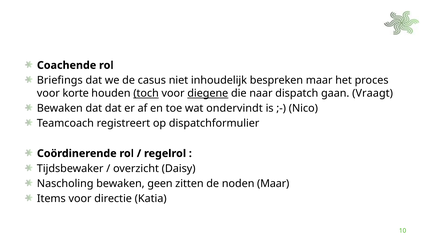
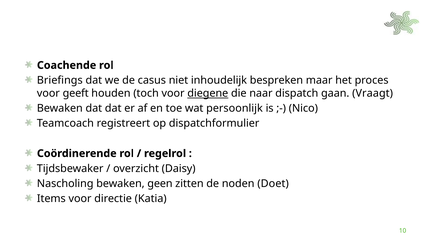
korte: korte -> geeft (76, 93)
toch underline: present -> none (146, 93)
ondervindt: ondervindt -> persoonlijk (234, 108)
noden Maar: Maar -> Doet (273, 184)
